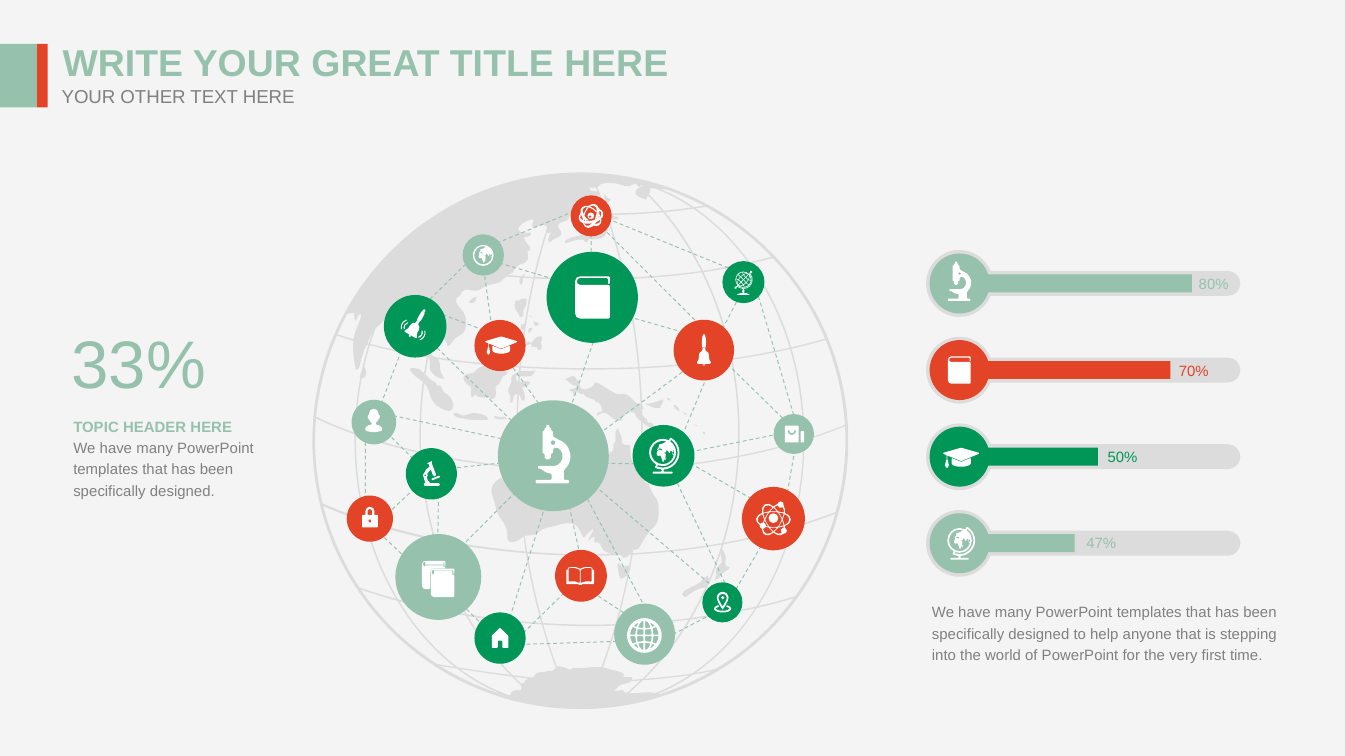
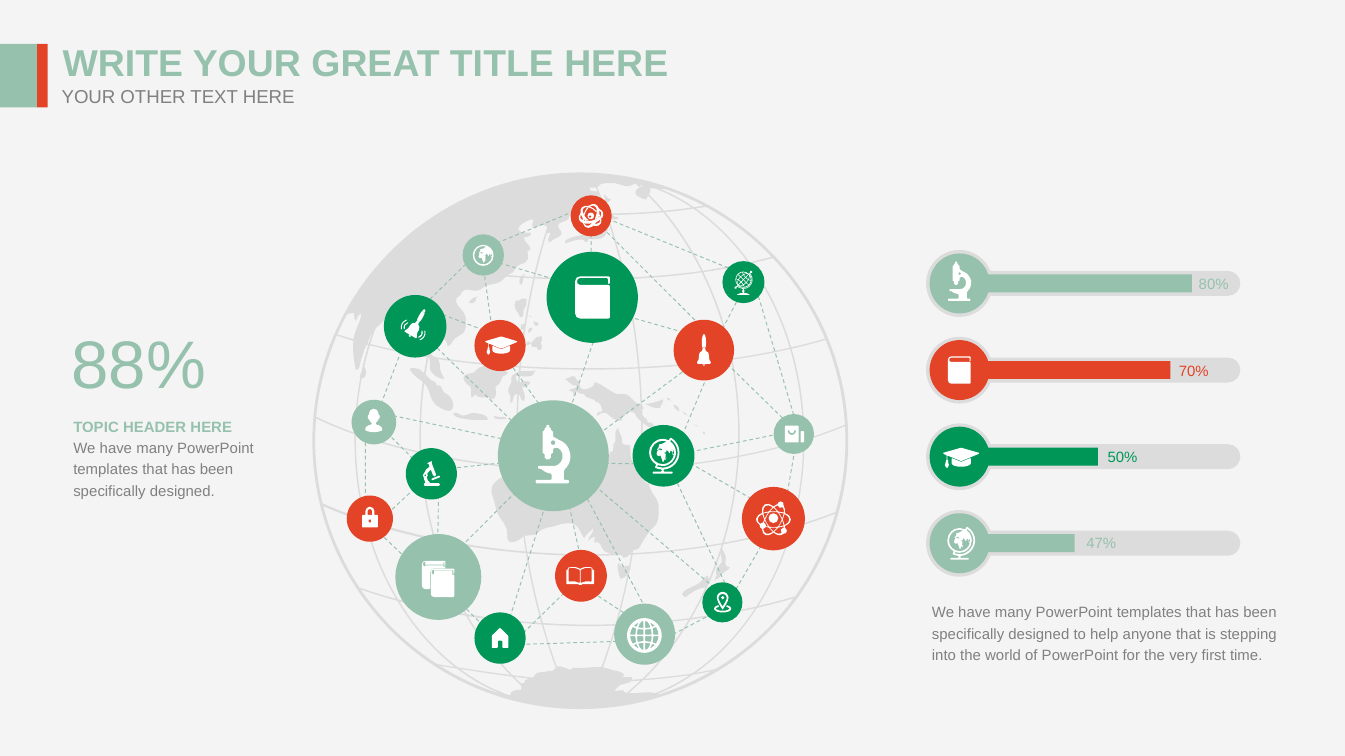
33%: 33% -> 88% (139, 366)
